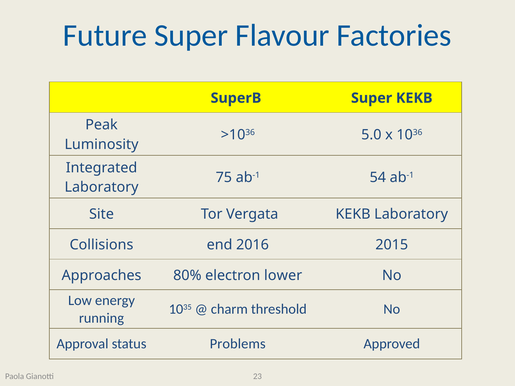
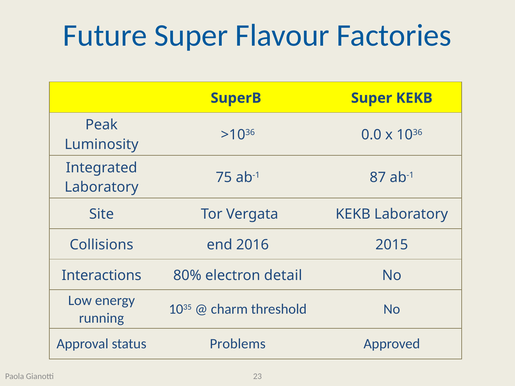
5.0: 5.0 -> 0.0 (371, 135)
54: 54 -> 87 (378, 178)
Approaches: Approaches -> Interactions (102, 276)
lower: lower -> detail (283, 276)
